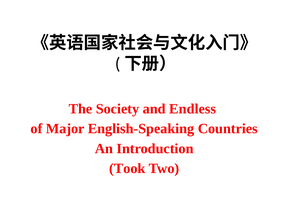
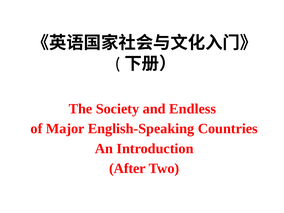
Took: Took -> After (127, 168)
